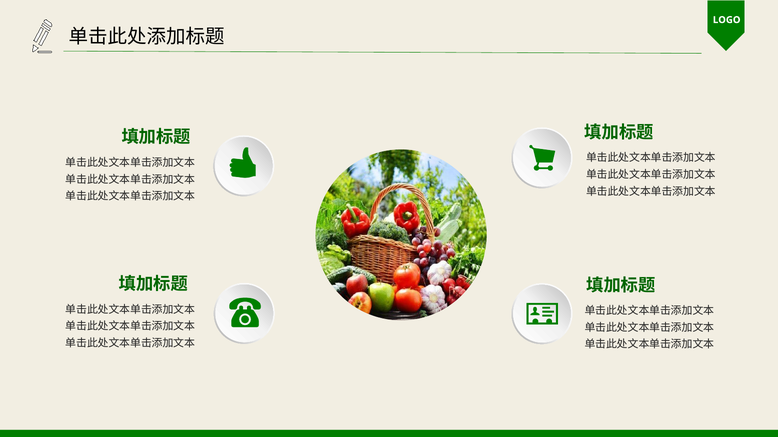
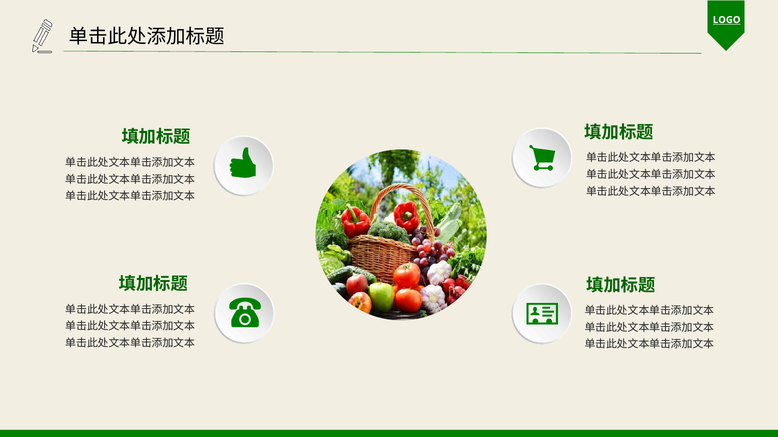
LOGO underline: none -> present (727, 20)
